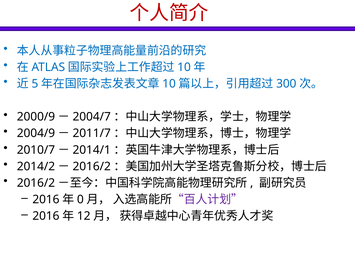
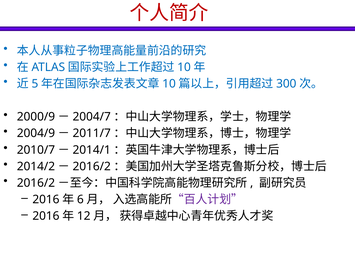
0: 0 -> 6 (80, 200)
